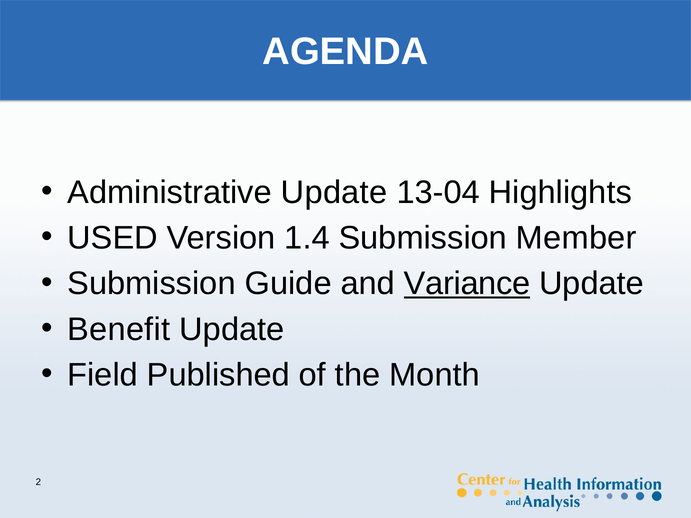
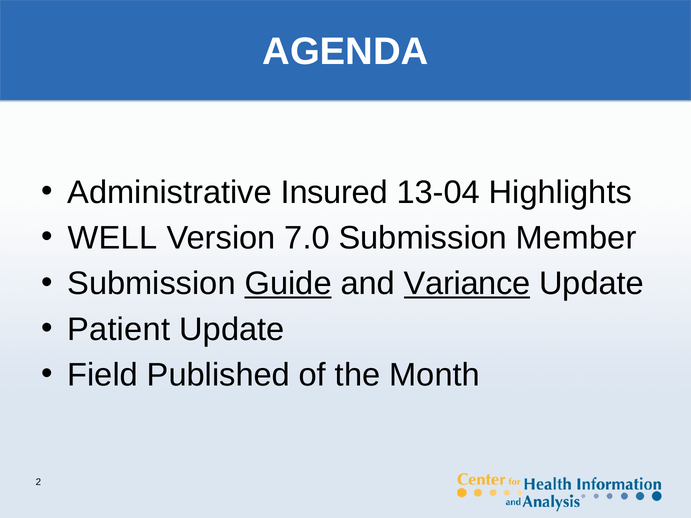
Administrative Update: Update -> Insured (334, 192)
USED: USED -> WELL (112, 238)
1.4: 1.4 -> 7.0 (307, 238)
Guide underline: none -> present (288, 284)
Benefit: Benefit -> Patient (119, 329)
